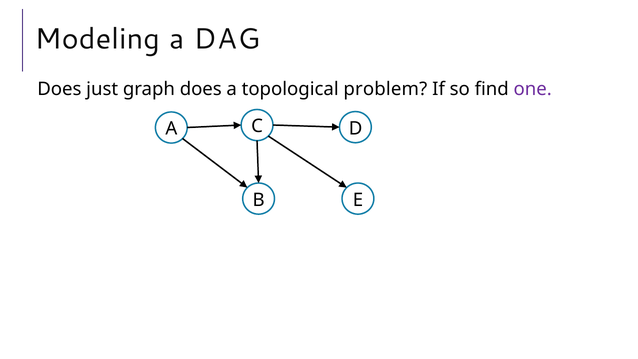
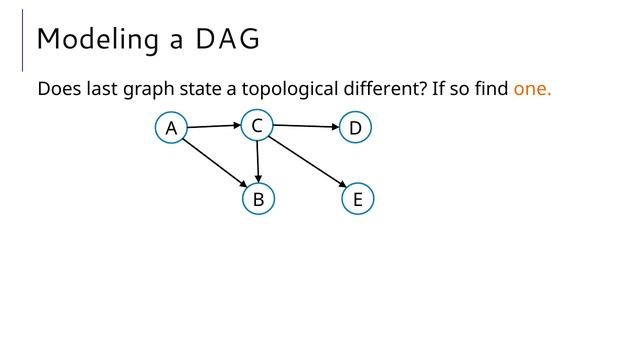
just: just -> last (102, 89)
graph does: does -> state (201, 89)
problem: problem -> different (385, 89)
one colour: purple -> orange (533, 89)
